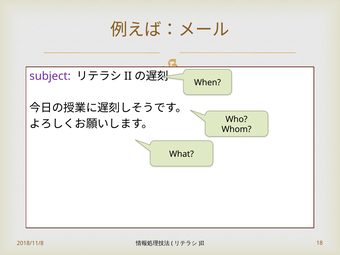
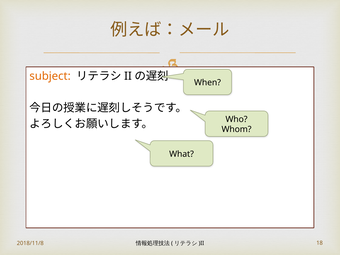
subject colour: purple -> orange (50, 76)
